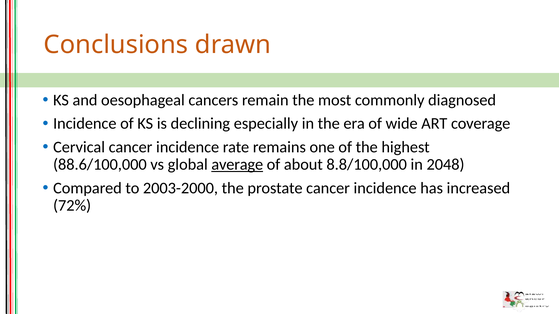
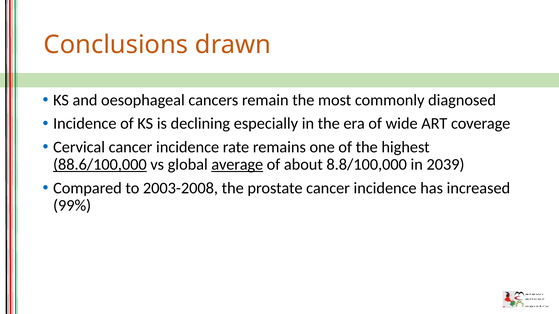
88.6/100,000 underline: none -> present (100, 165)
2048: 2048 -> 2039 (445, 165)
2003-2000: 2003-2000 -> 2003-2008 (181, 188)
72%: 72% -> 99% (72, 206)
